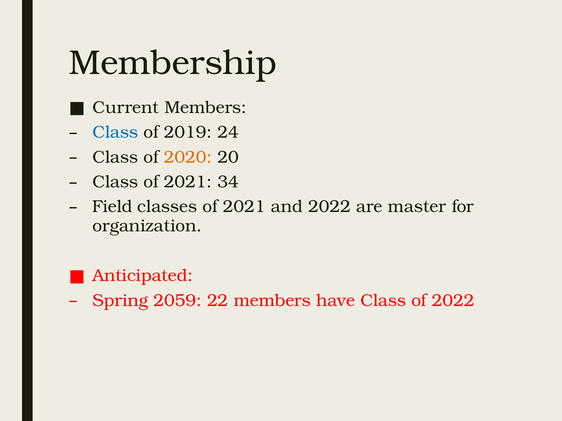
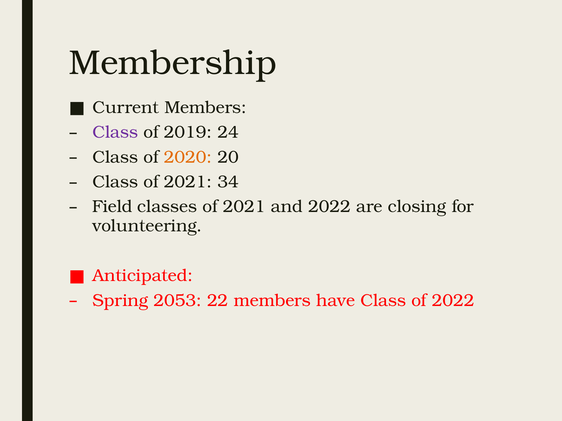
Class colour: blue -> purple (115, 132)
master: master -> closing (417, 207)
organization: organization -> volunteering (147, 226)
2059: 2059 -> 2053 (178, 301)
